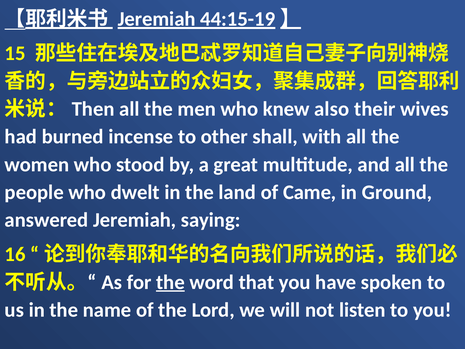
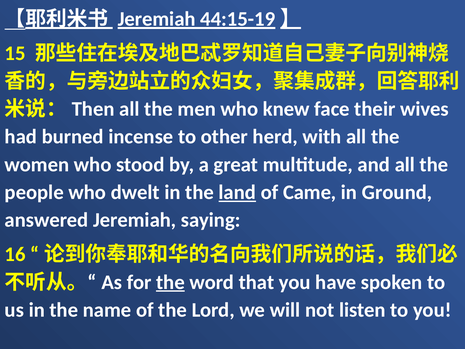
also: also -> face (332, 109)
shall: shall -> herd (275, 137)
land underline: none -> present (237, 192)
